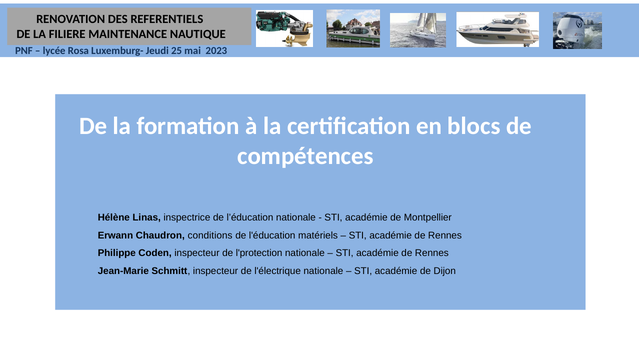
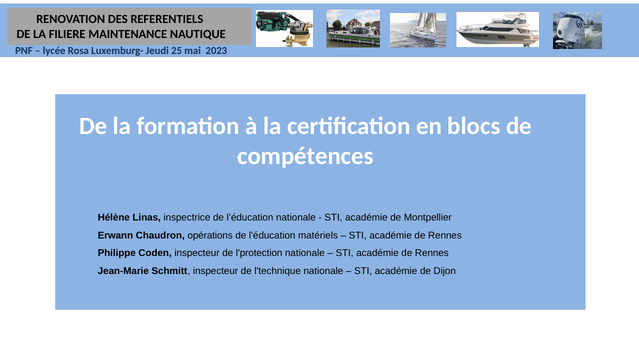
conditions: conditions -> opérations (210, 236)
l'électrique: l'électrique -> l'technique (278, 271)
